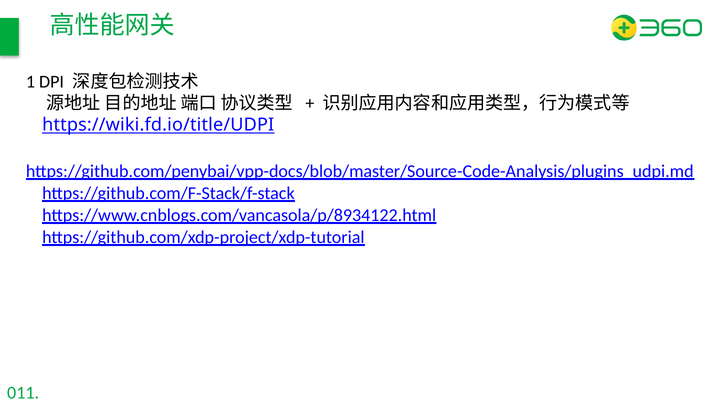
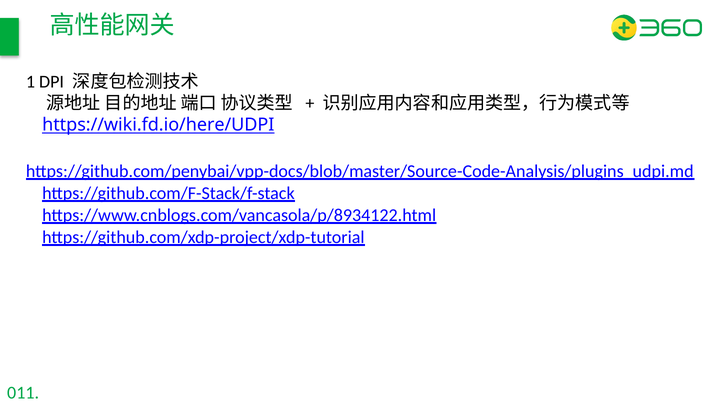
https://wiki.fd.io/title/UDPI: https://wiki.fd.io/title/UDPI -> https://wiki.fd.io/here/UDPI (158, 125)
